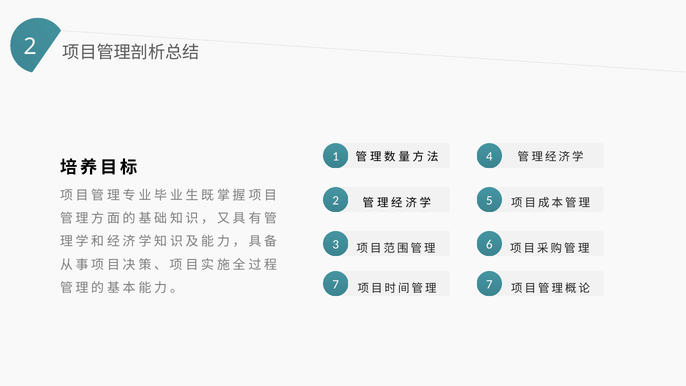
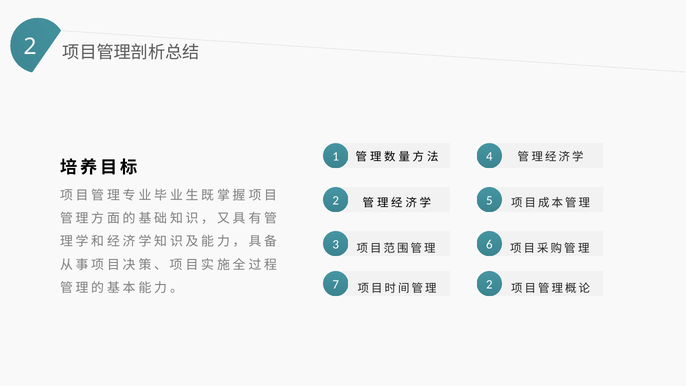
7 7: 7 -> 2 (489, 284)
